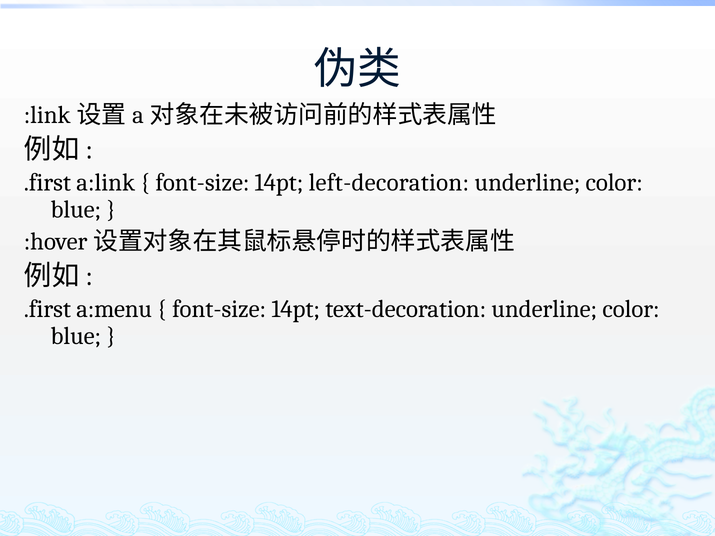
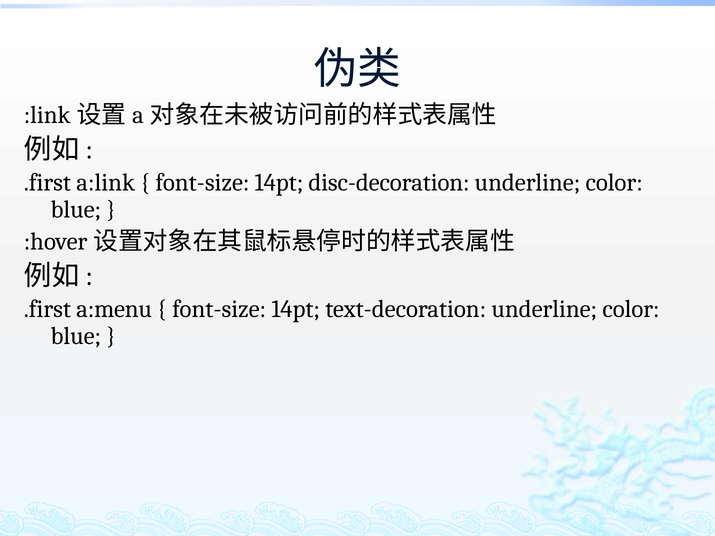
left-decoration: left-decoration -> disc-decoration (389, 183)
